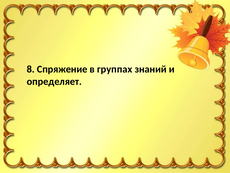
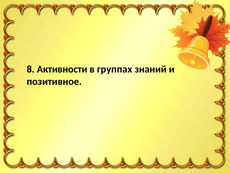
Спряжение: Спряжение -> Активности (62, 69)
определяет: определяет -> позитивное (54, 81)
